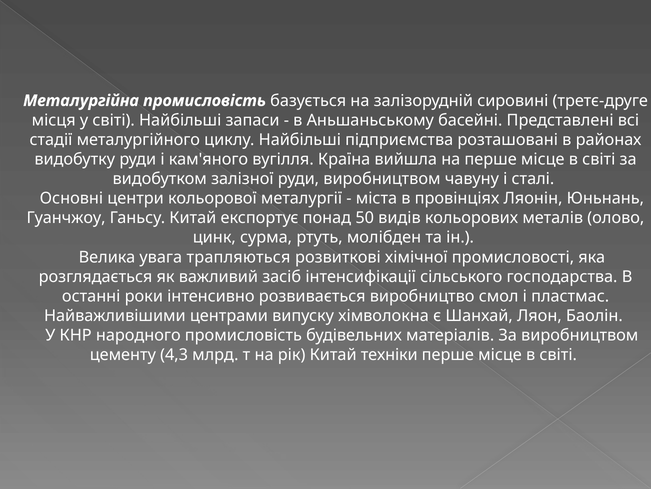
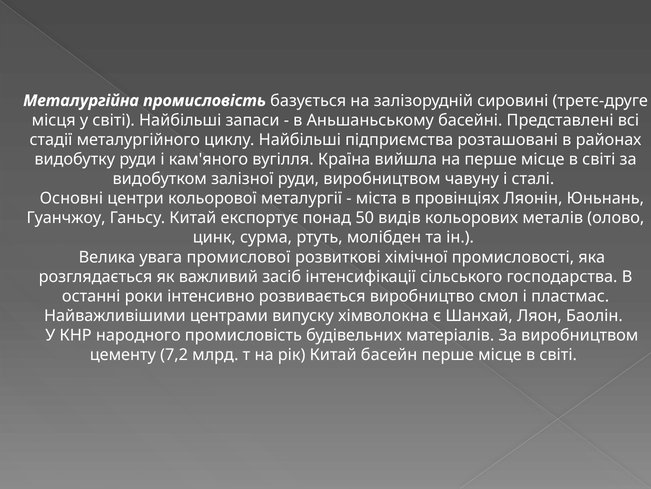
трапляються: трапляються -> промислової (239, 257)
4,3: 4,3 -> 7,2 (174, 354)
техніки: техніки -> басейн (389, 354)
